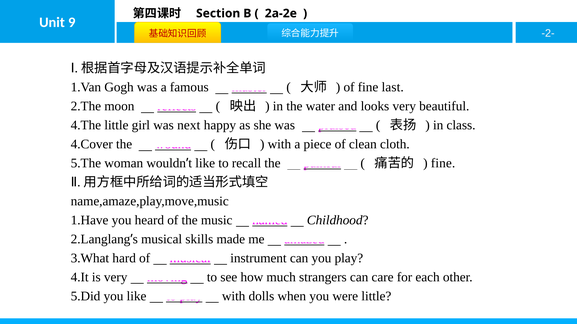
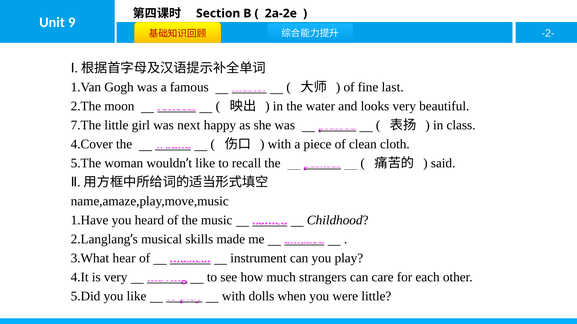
4.The: 4.The -> 7.The (86, 125)
fine: fine -> said (443, 163)
hard: hard -> hear (124, 259)
